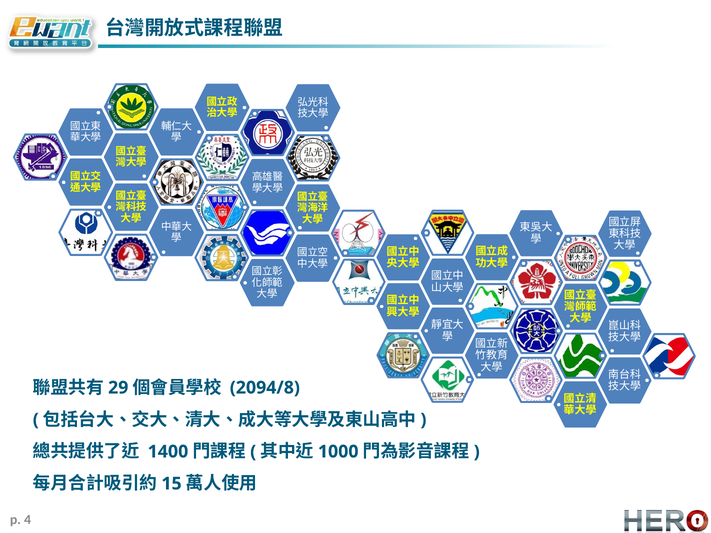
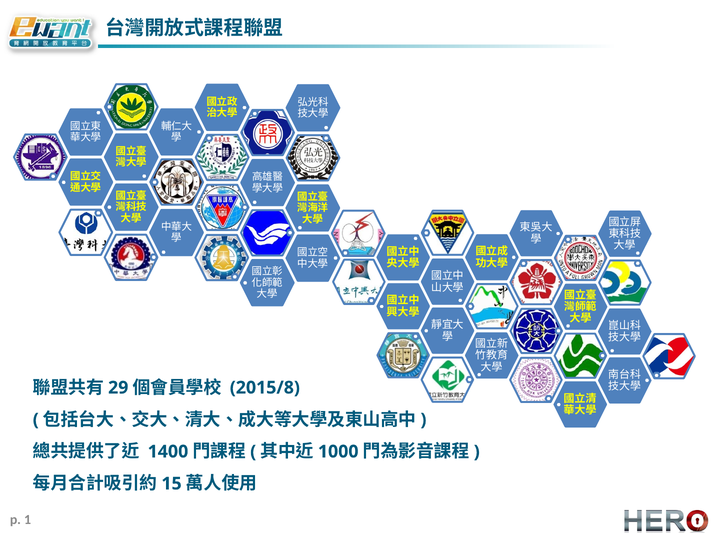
2094/8: 2094/8 -> 2015/8 (265, 388)
4: 4 -> 1 (28, 520)
